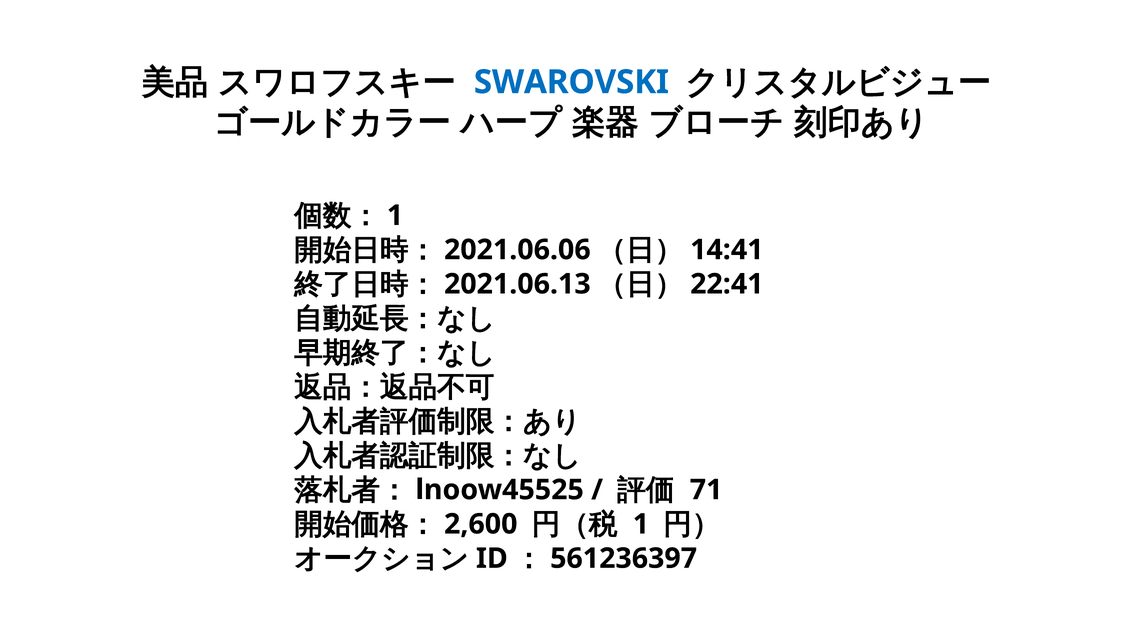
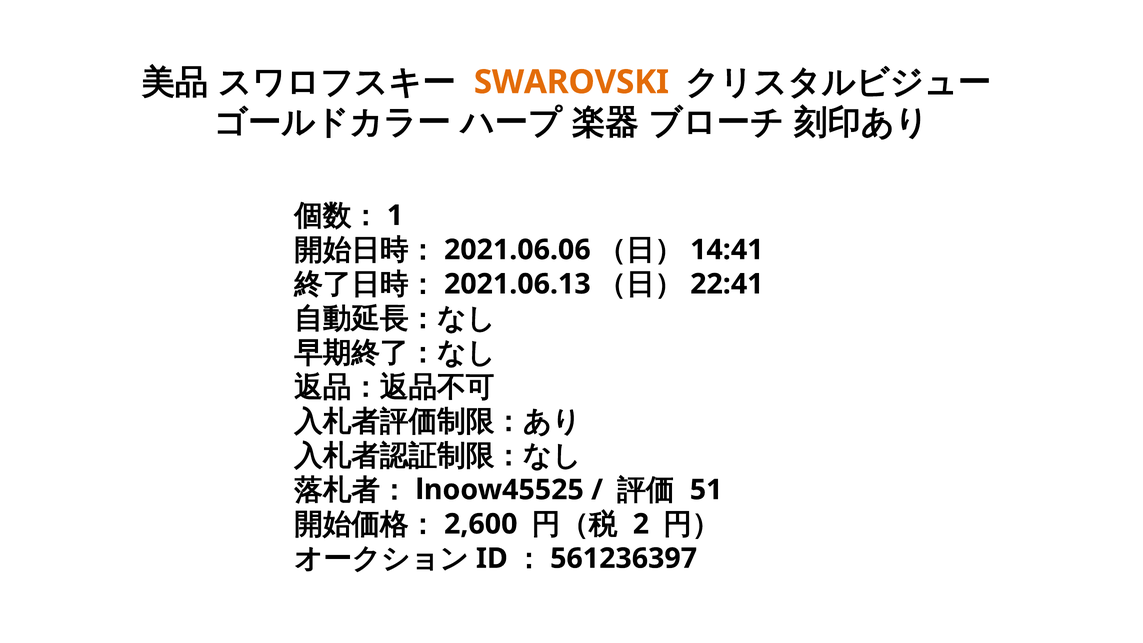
SWAROVSKI colour: blue -> orange (571, 82)
71: 71 -> 51 (706, 490)
1: 1 -> 2 (641, 524)
